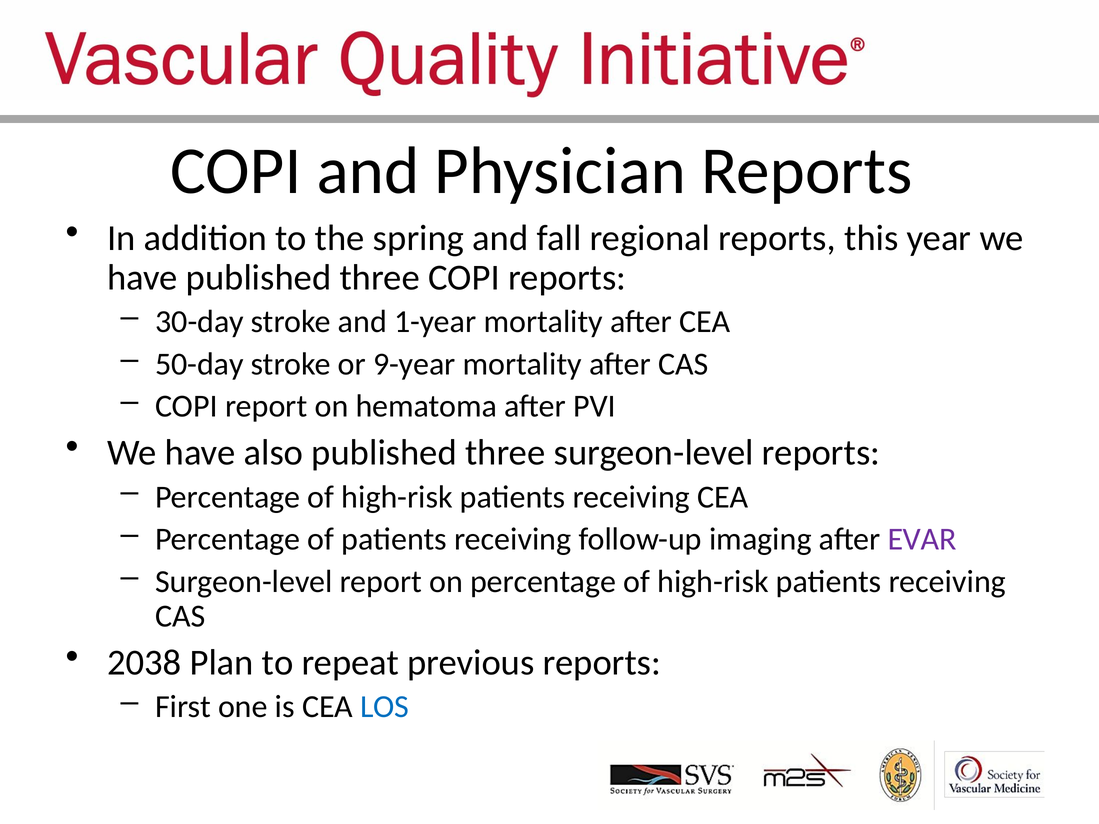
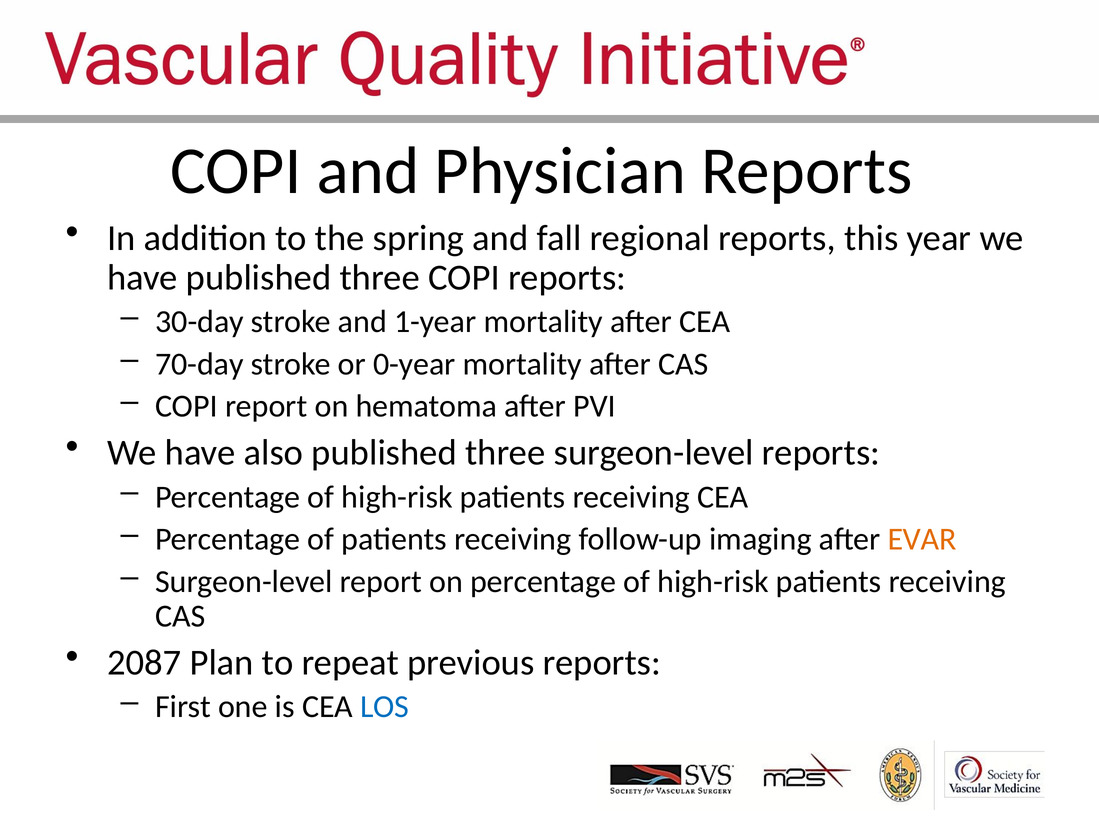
50-day: 50-day -> 70-day (199, 364)
9-year: 9-year -> 0-year (414, 364)
EVAR colour: purple -> orange (922, 539)
2038: 2038 -> 2087 (144, 663)
